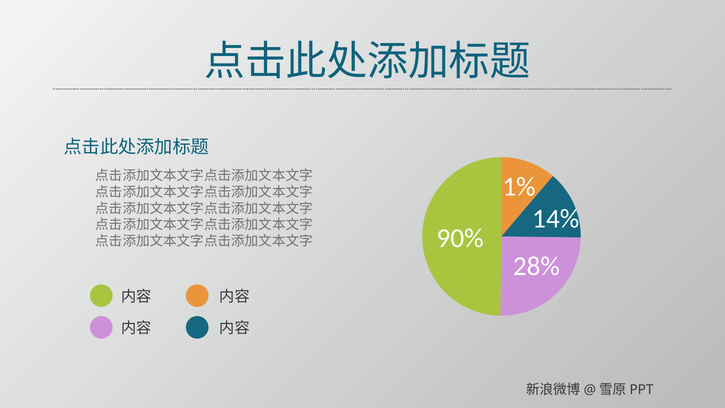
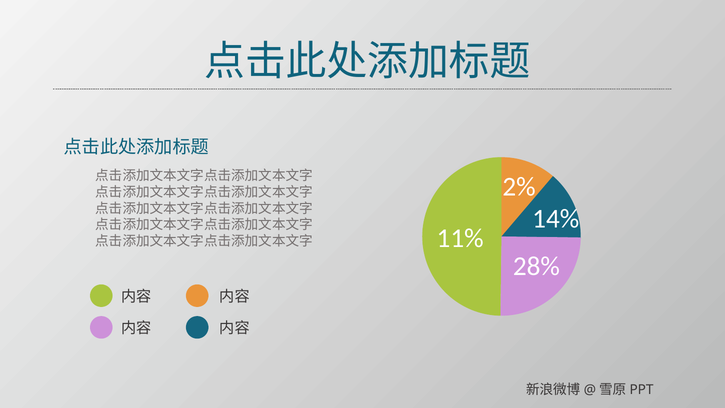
1%: 1% -> 2% (519, 187)
90%: 90% -> 11% (460, 238)
